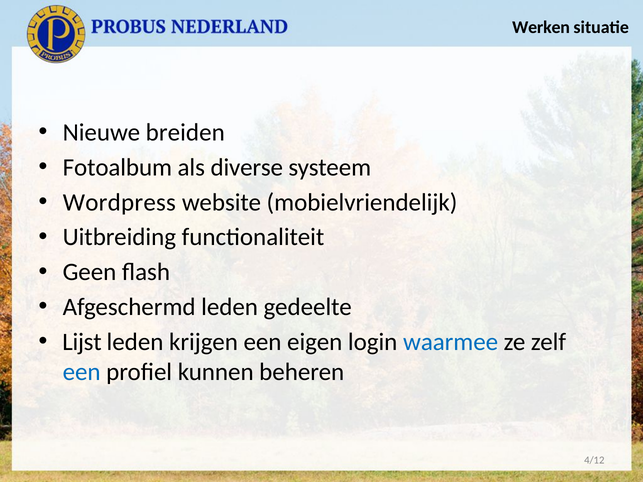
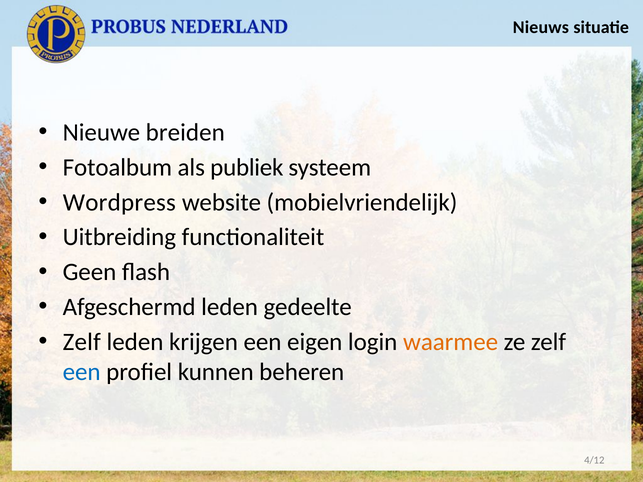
Werken: Werken -> Nieuws (541, 27)
diverse: diverse -> publiek (247, 167)
Lijst: Lijst -> Zelf (82, 342)
waarmee colour: blue -> orange (451, 342)
